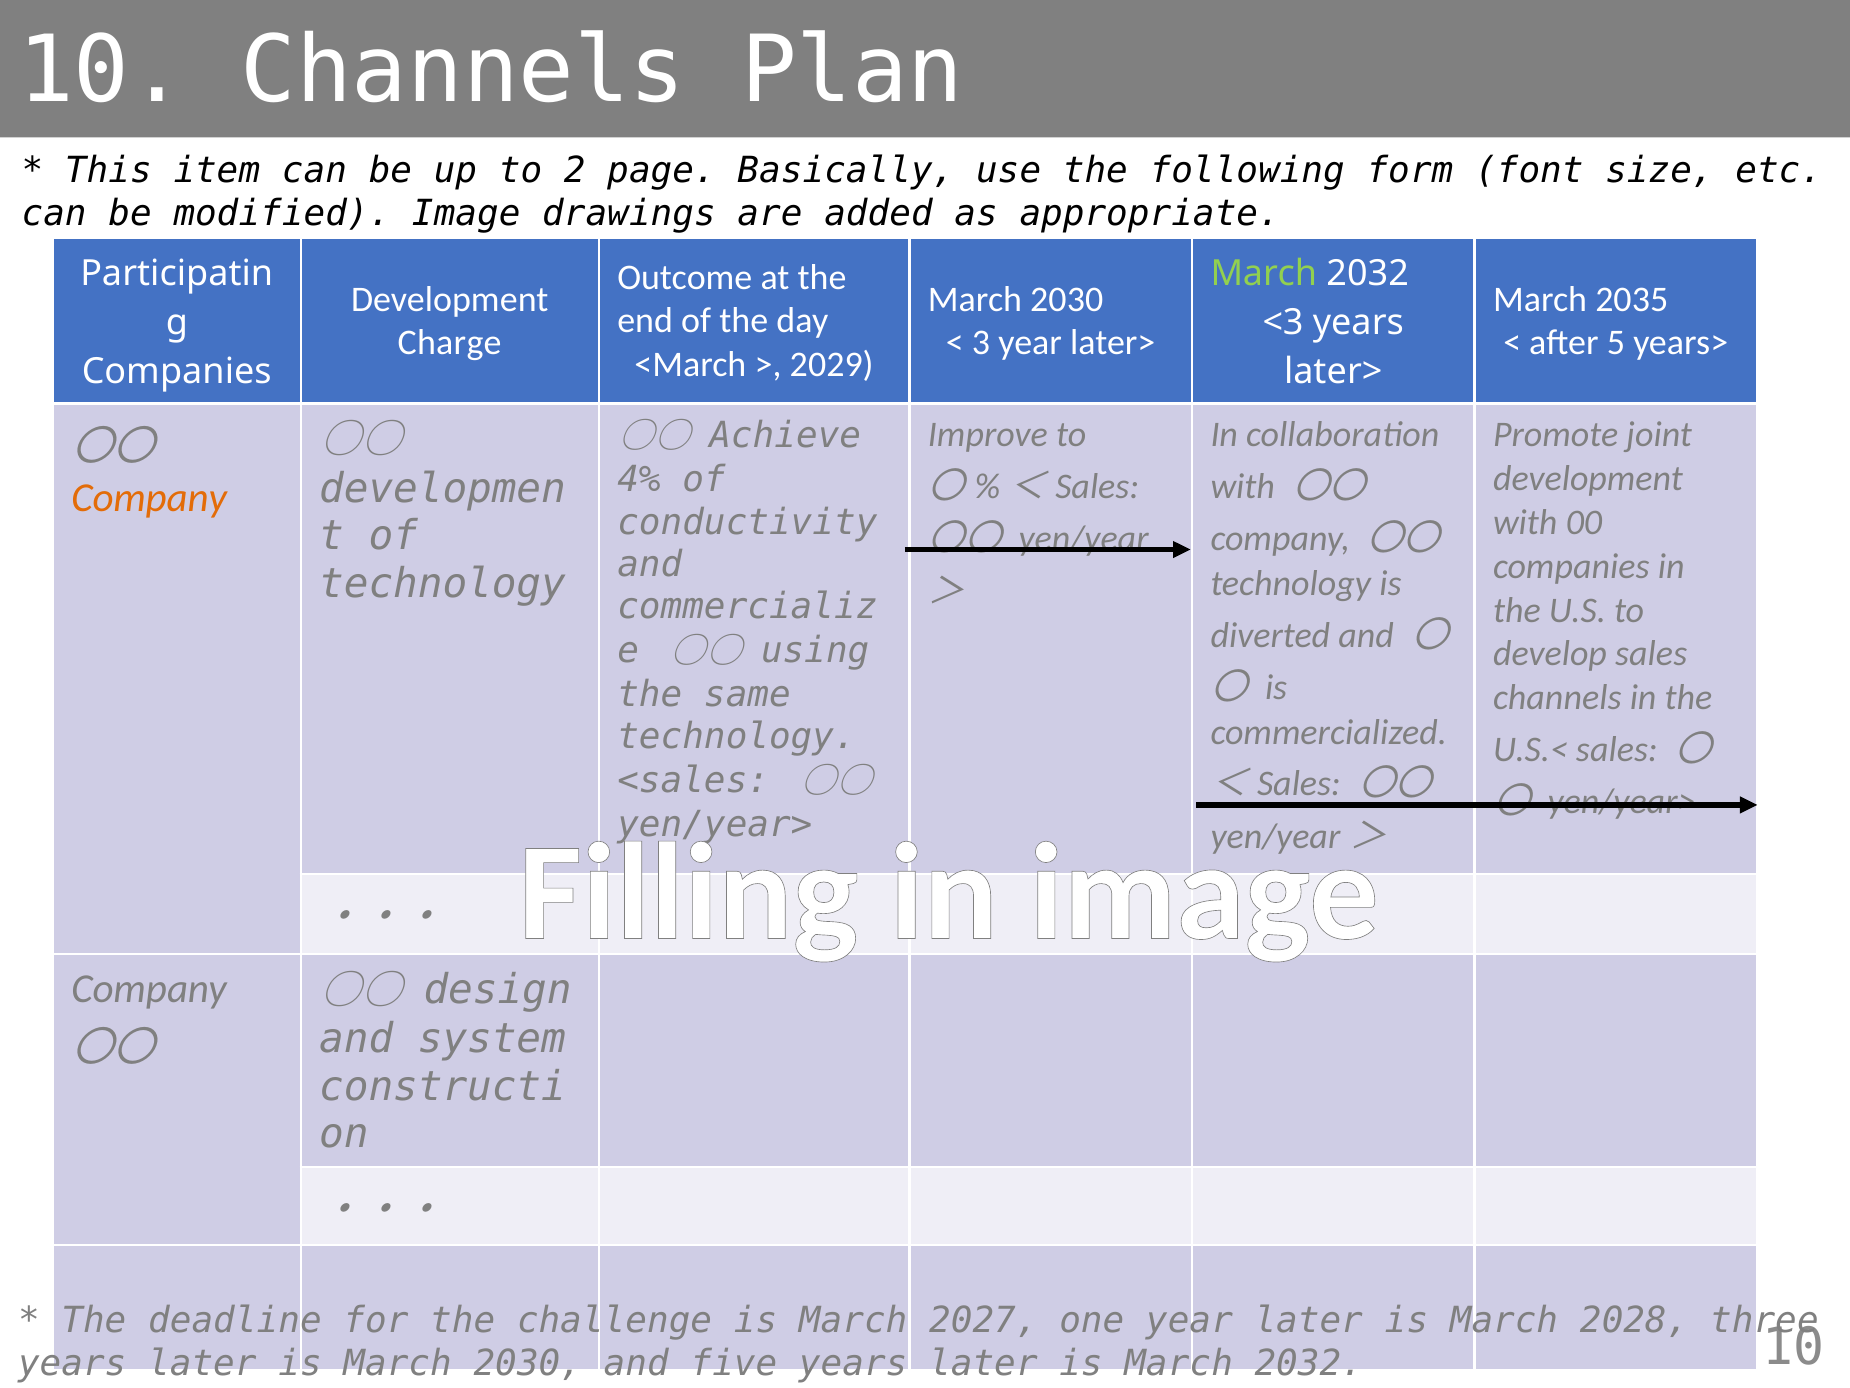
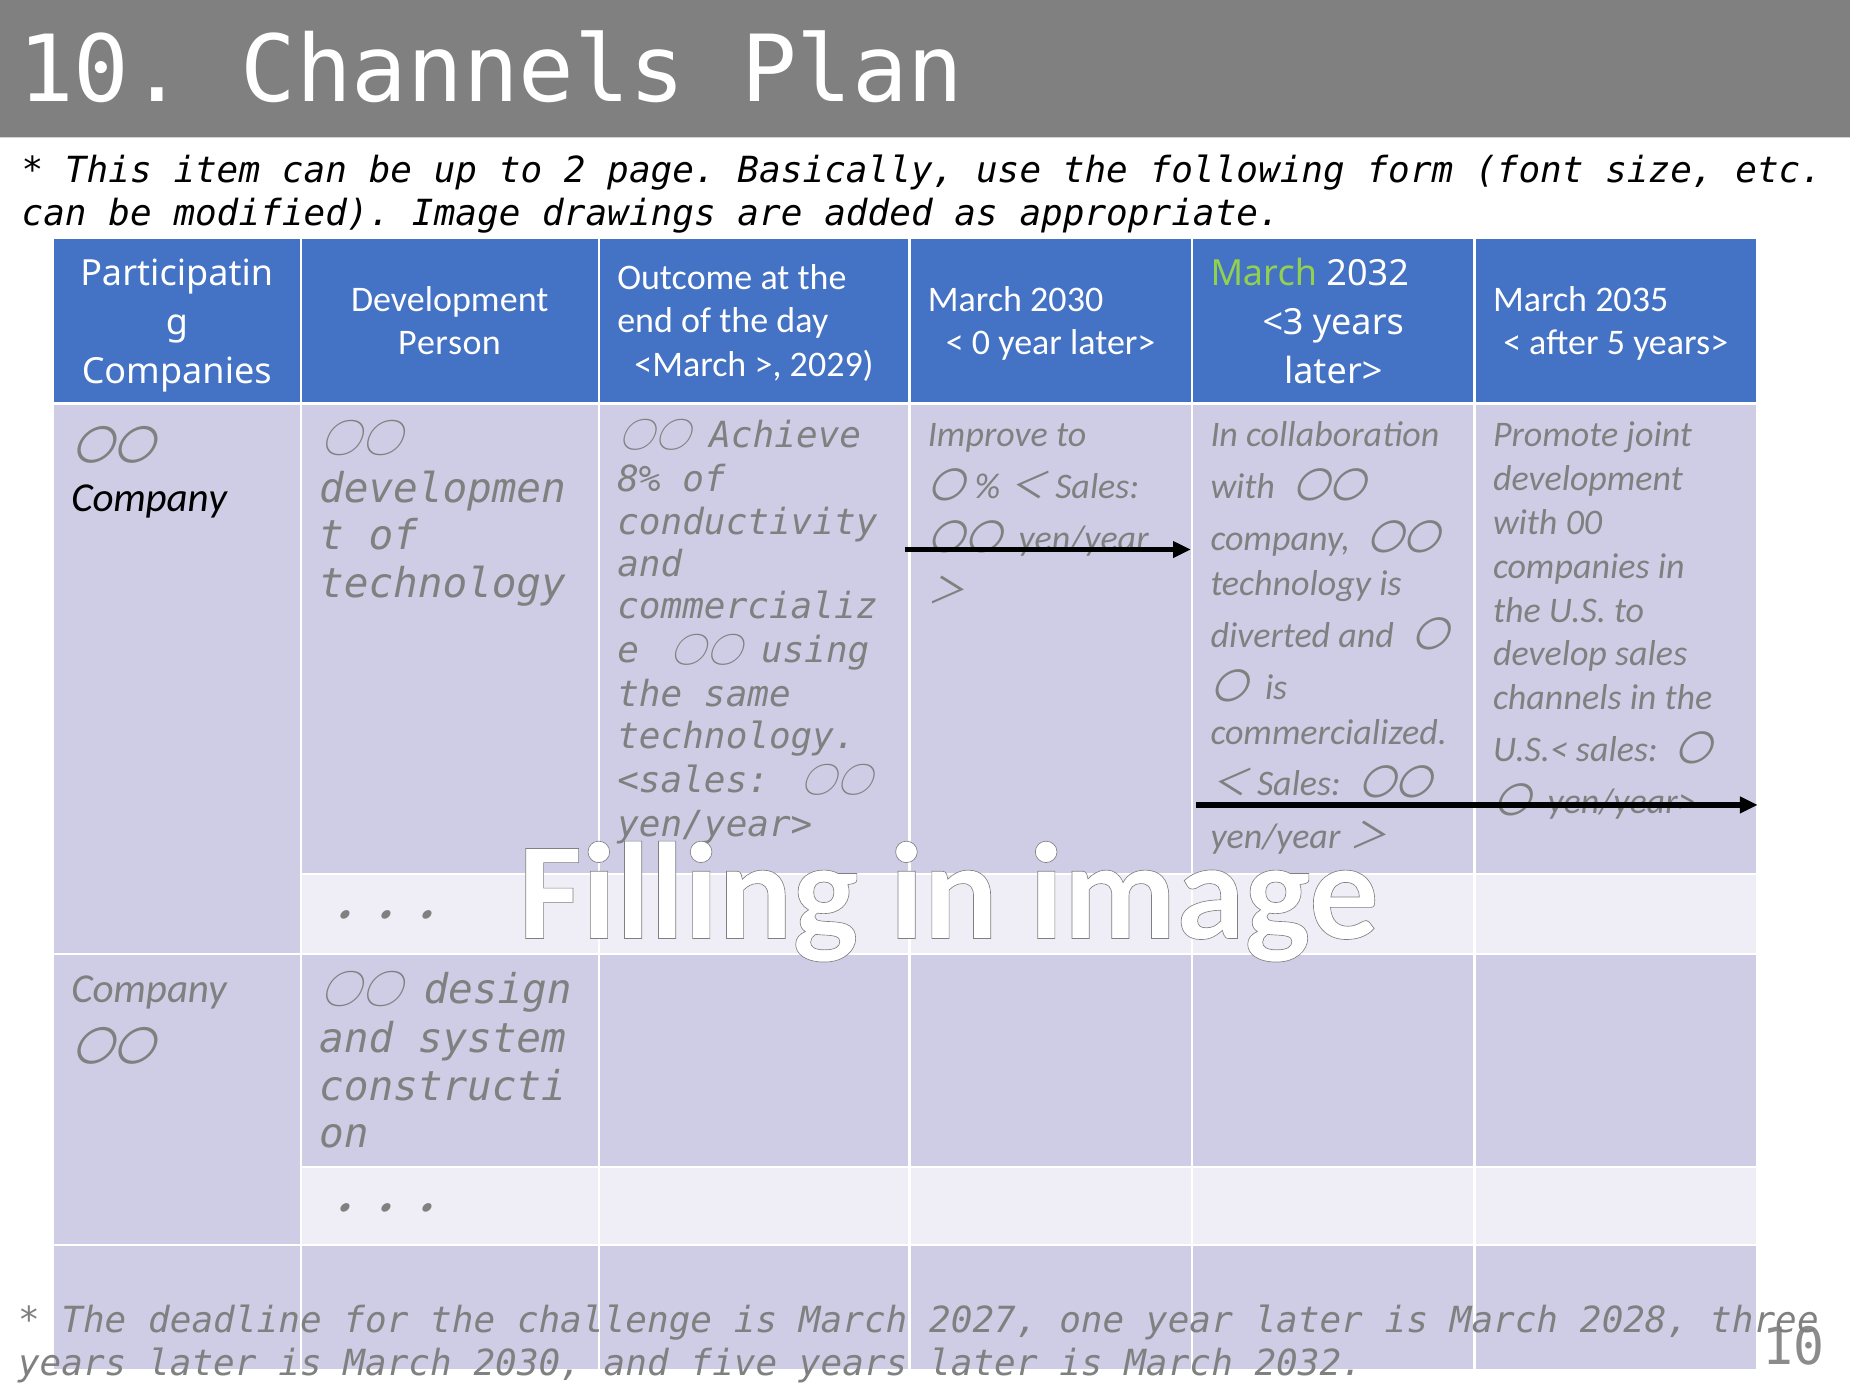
Charge: Charge -> Person (450, 343)
3: 3 -> 0 (981, 343)
4%: 4% -> 8% (639, 480)
Company colour: orange -> black (149, 497)
